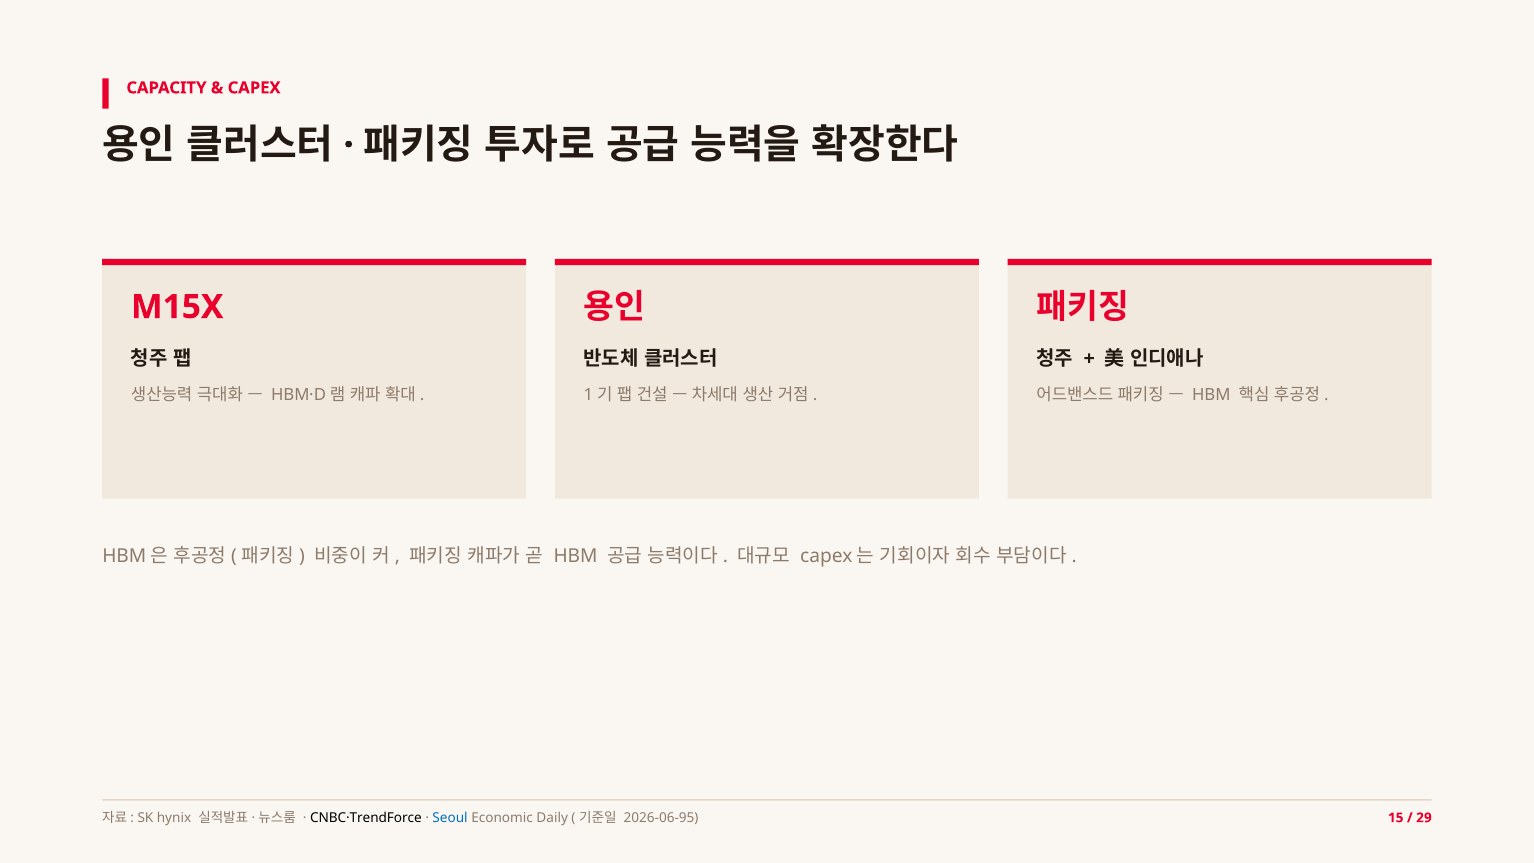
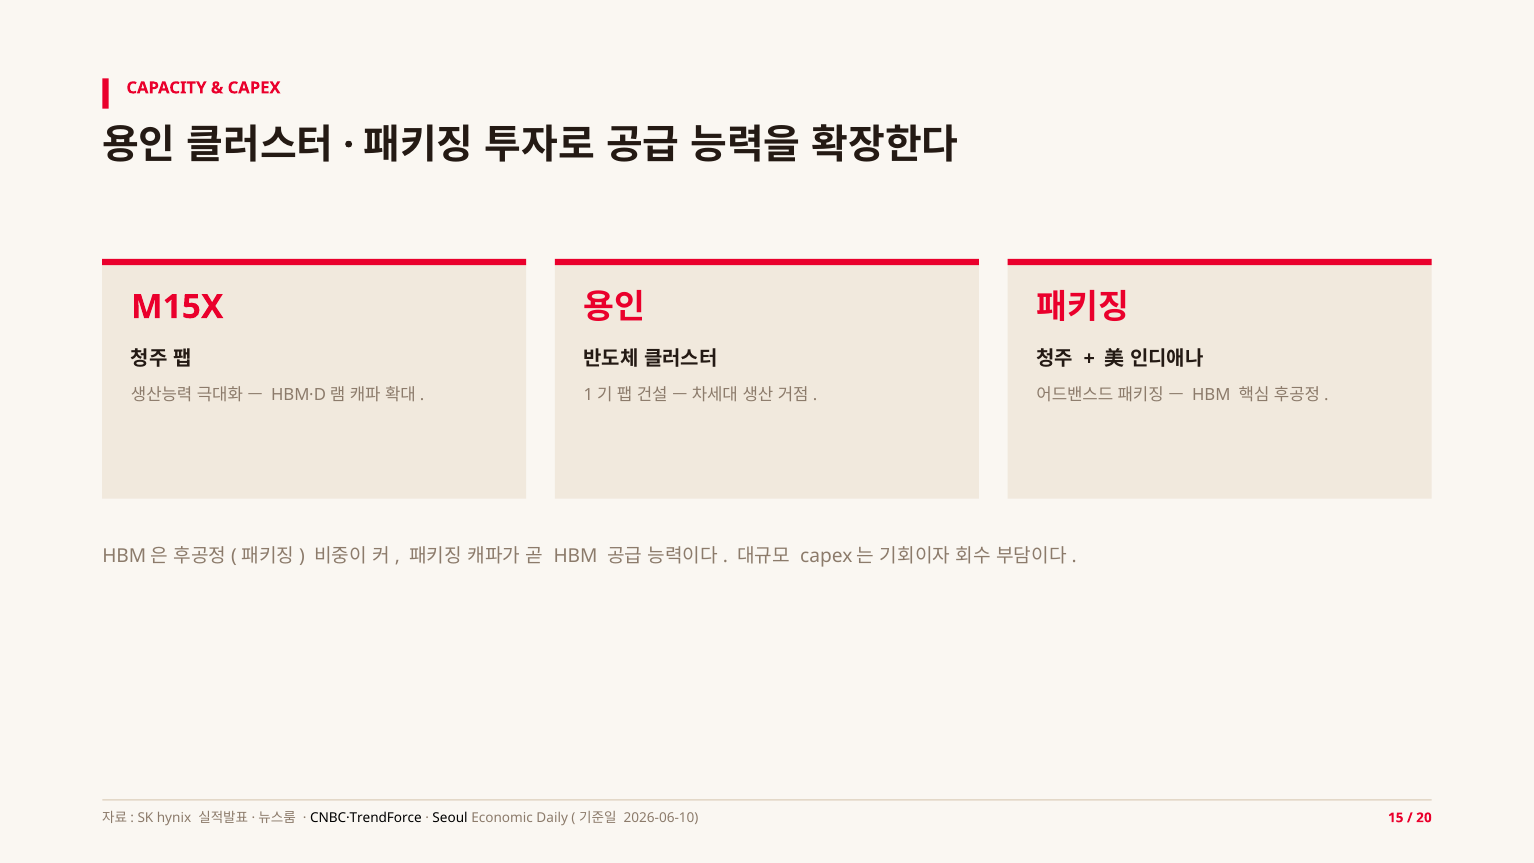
Seoul colour: blue -> black (450, 818)
2026-06-95: 2026-06-95 -> 2026-06-10 (661, 818)
29: 29 -> 20 (1424, 818)
